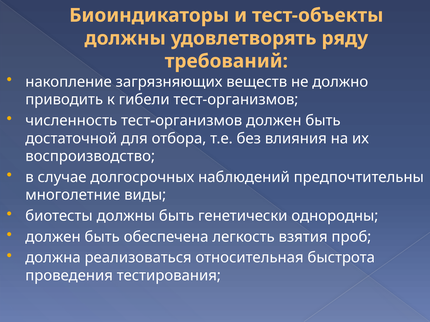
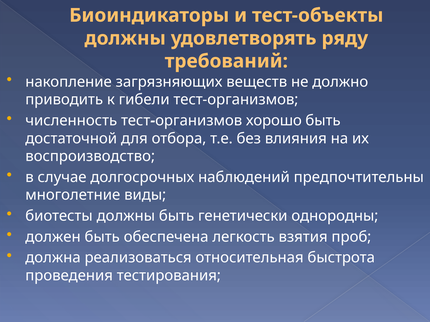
должен: должен -> хорошо (274, 121)
